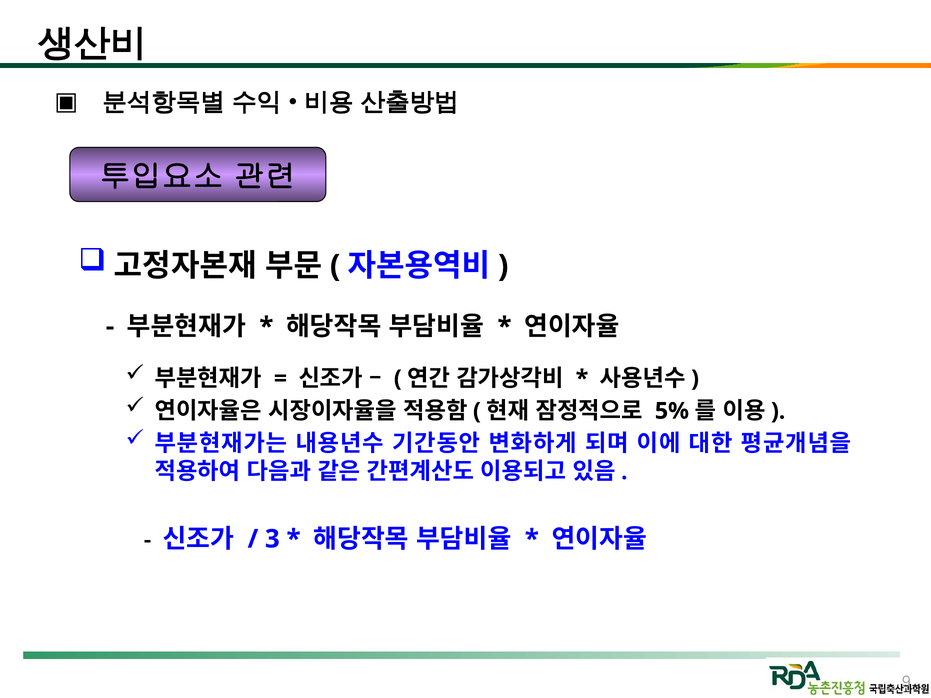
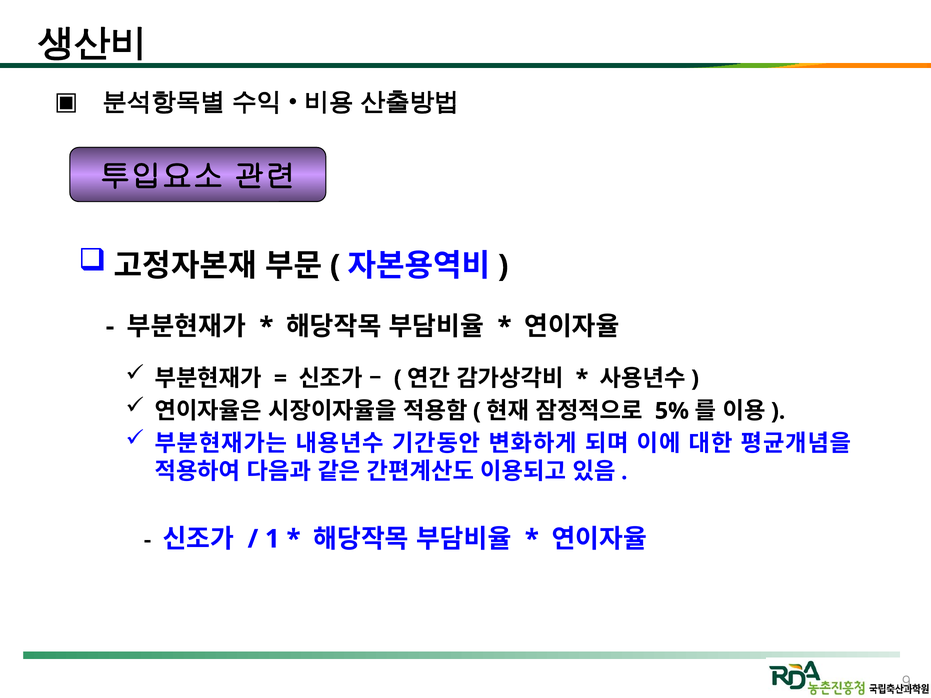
3: 3 -> 1 (272, 539)
